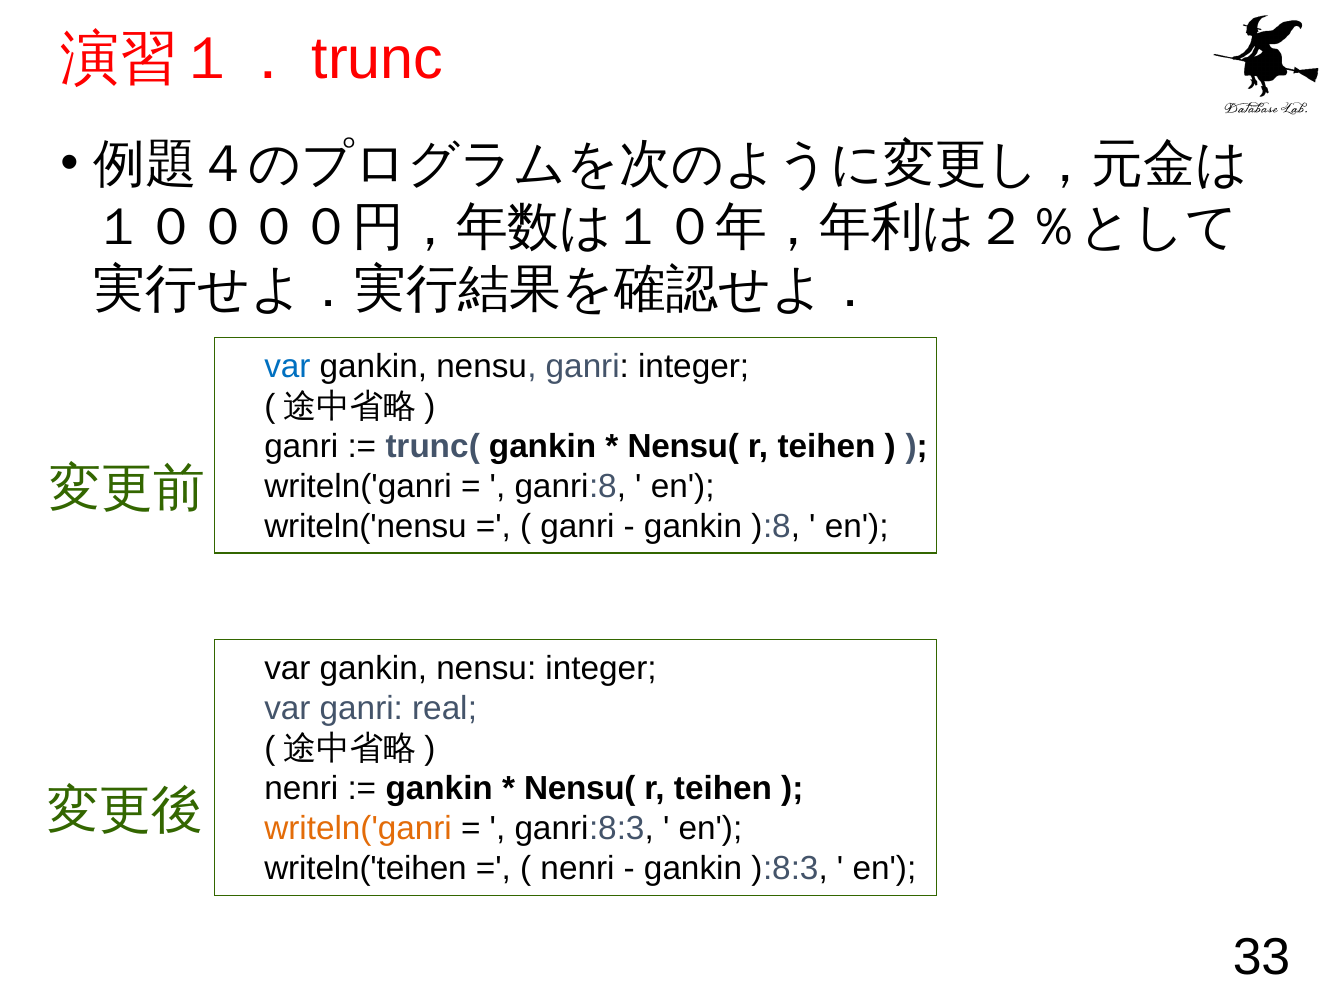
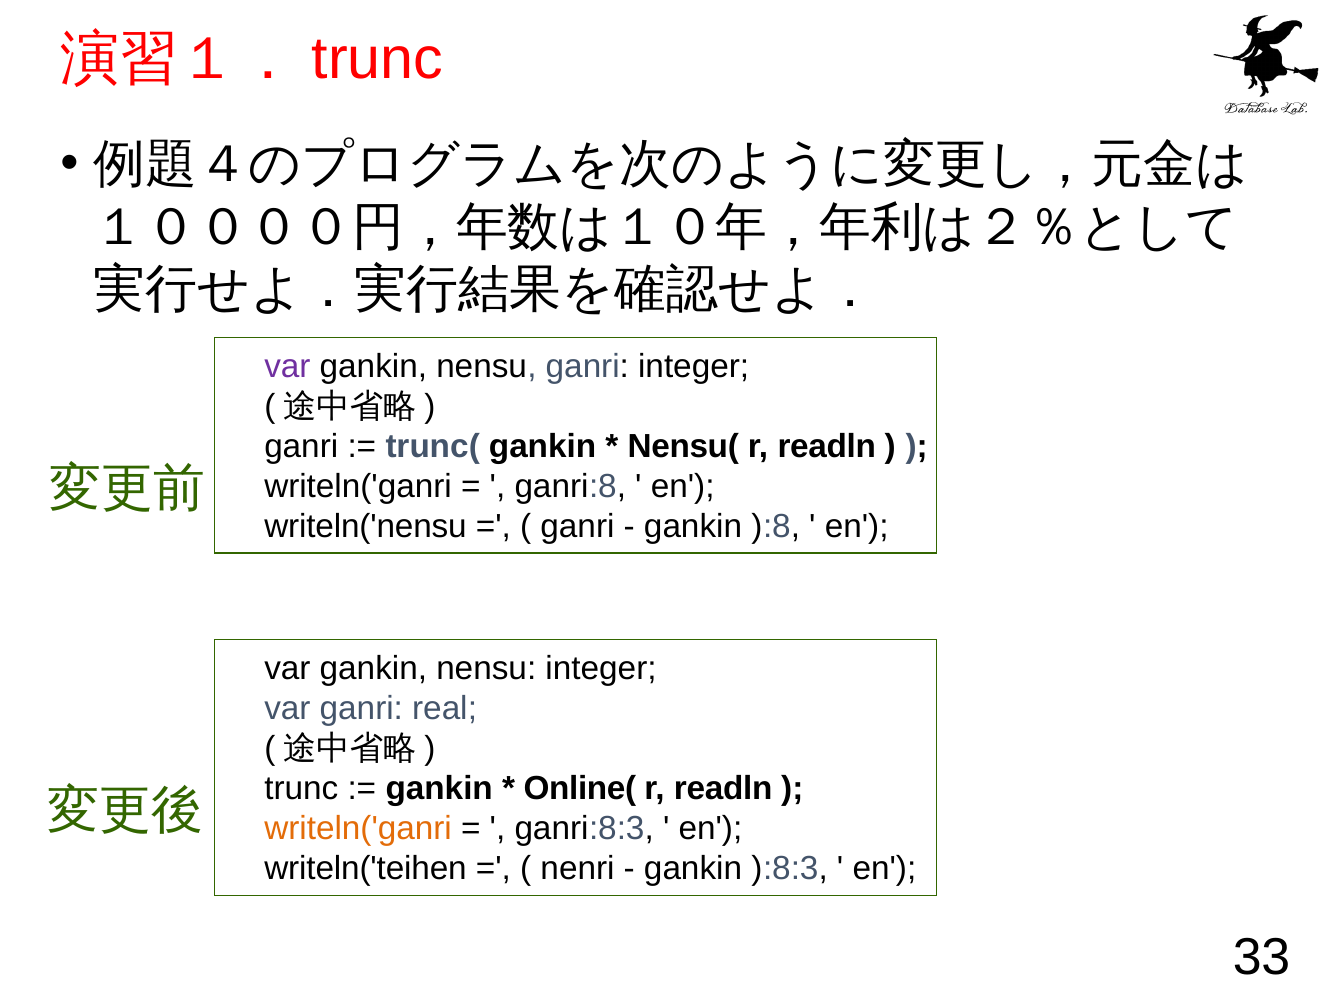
var colour: blue -> purple (287, 366)
teihen: teihen -> readln (827, 446)
nenri: nenri -> trunc (301, 788)
Nensu(: Nensu( -> Online( (580, 788)
teihen: teihen -> readln (723, 788)
